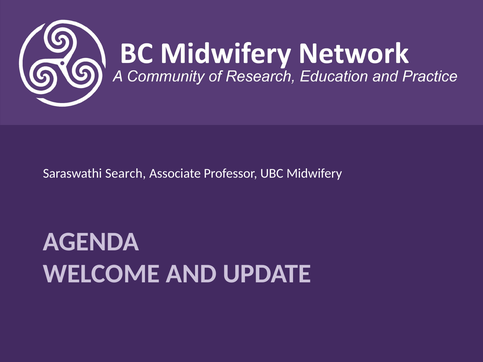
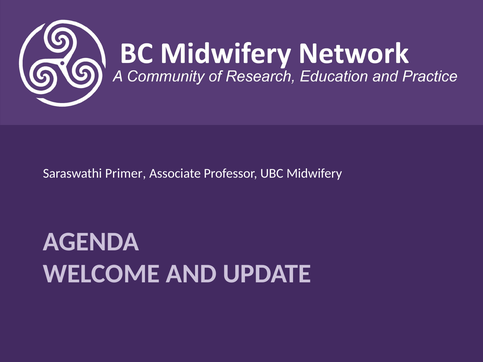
Search: Search -> Primer (126, 173)
